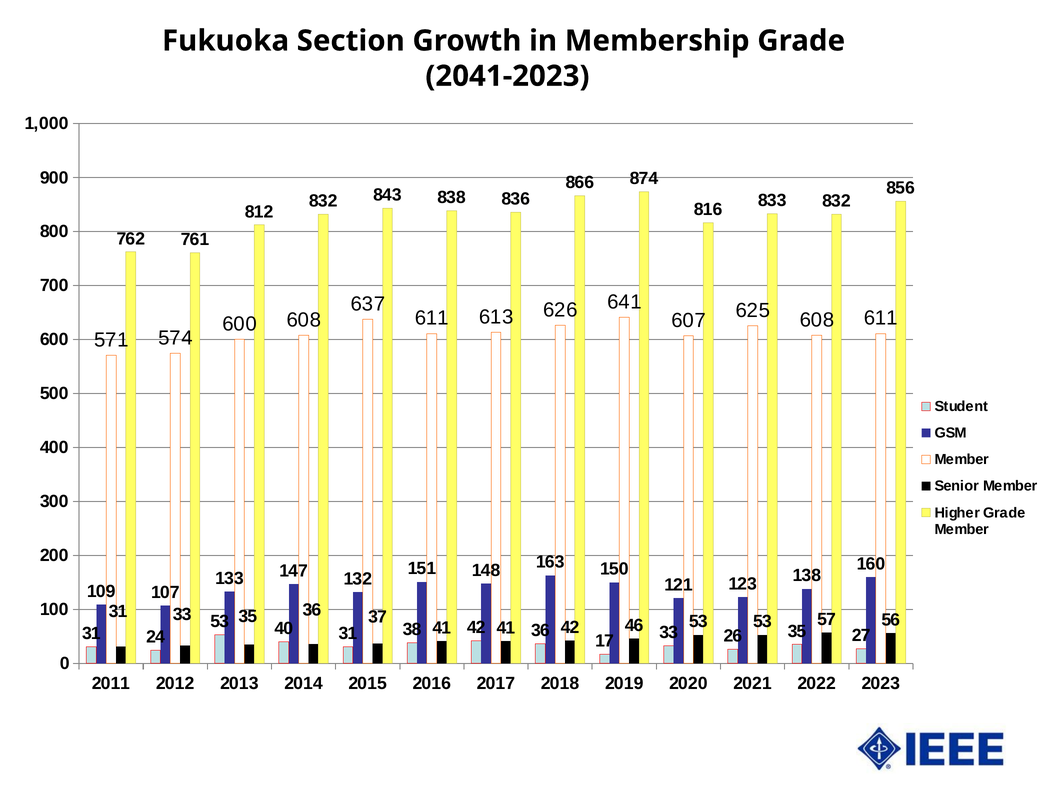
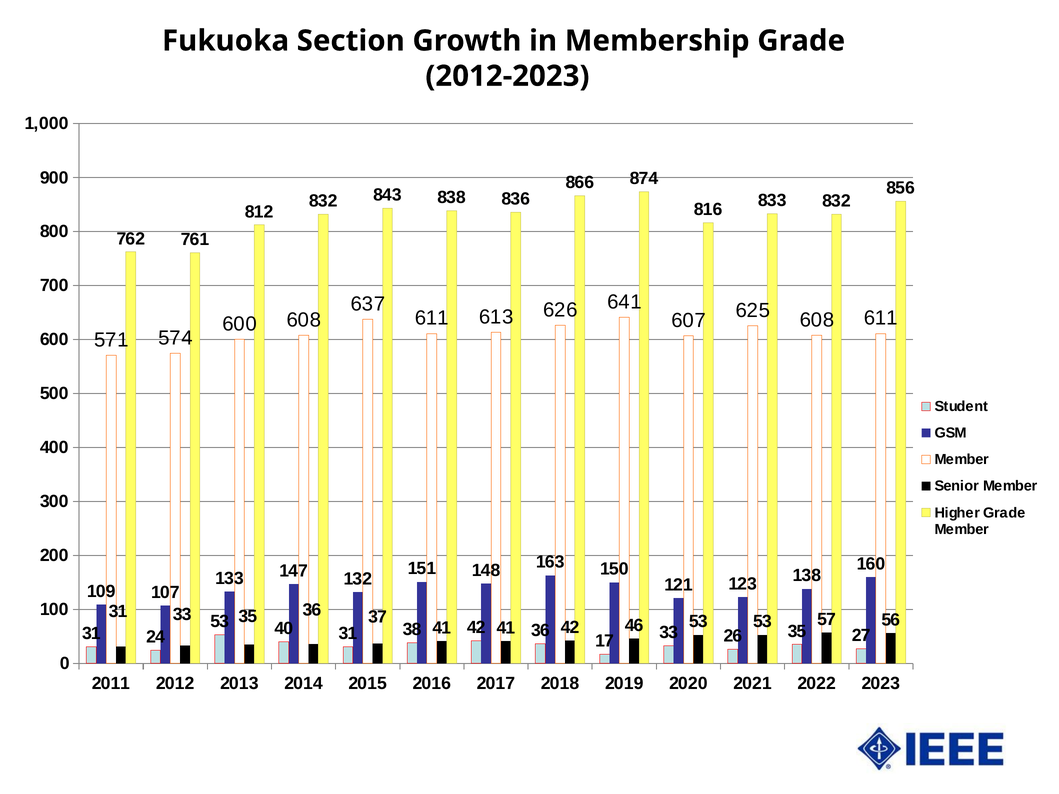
2041-2023: 2041-2023 -> 2012-2023 (507, 76)
